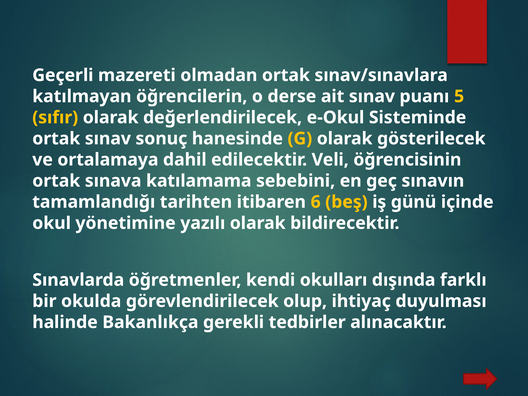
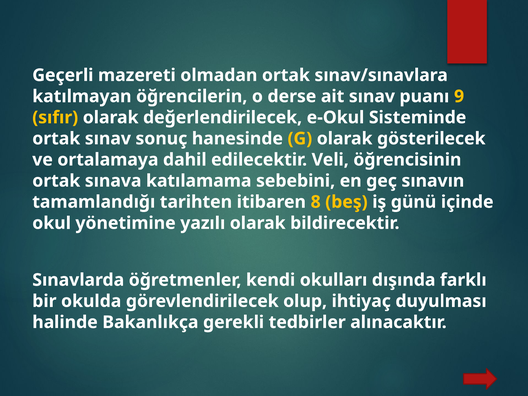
5: 5 -> 9 (459, 96)
6: 6 -> 8 (316, 202)
